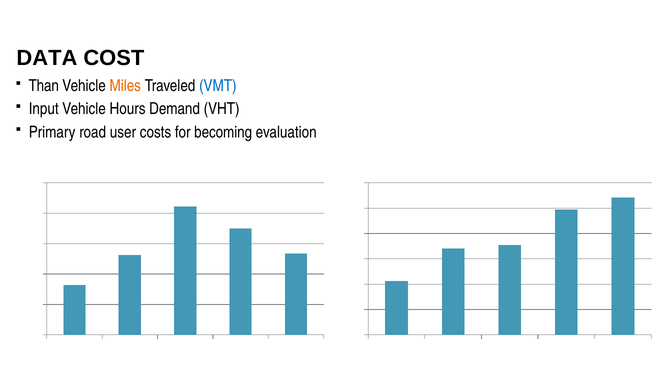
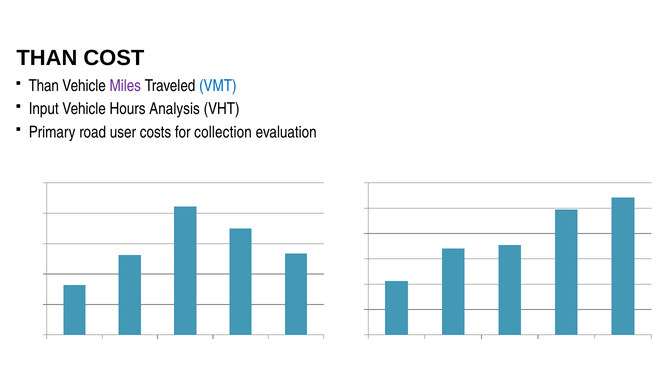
DATA: DATA -> THAN (47, 58)
Miles colour: orange -> purple (125, 86)
Demand: Demand -> Analysis (175, 109)
becoming: becoming -> collection (223, 132)
